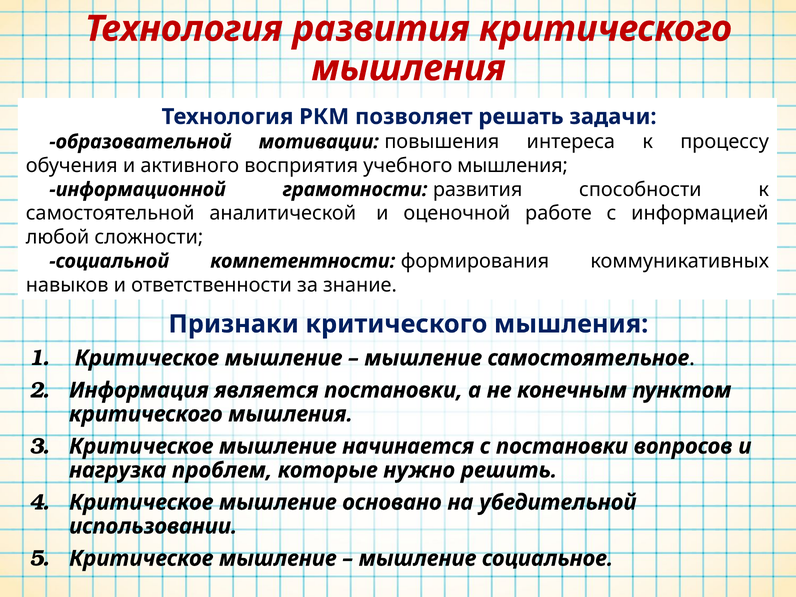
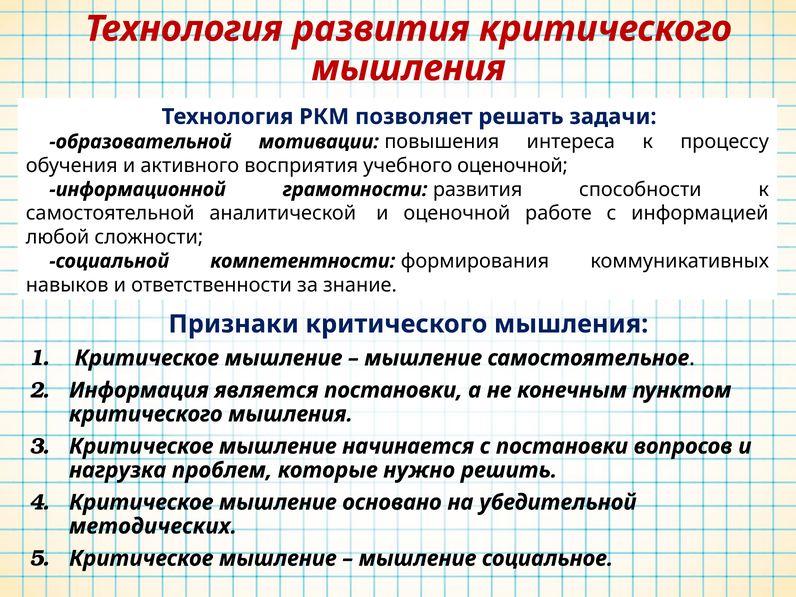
учебного мышления: мышления -> оценочной (513, 166)
использовании: использовании -> методических (153, 526)
